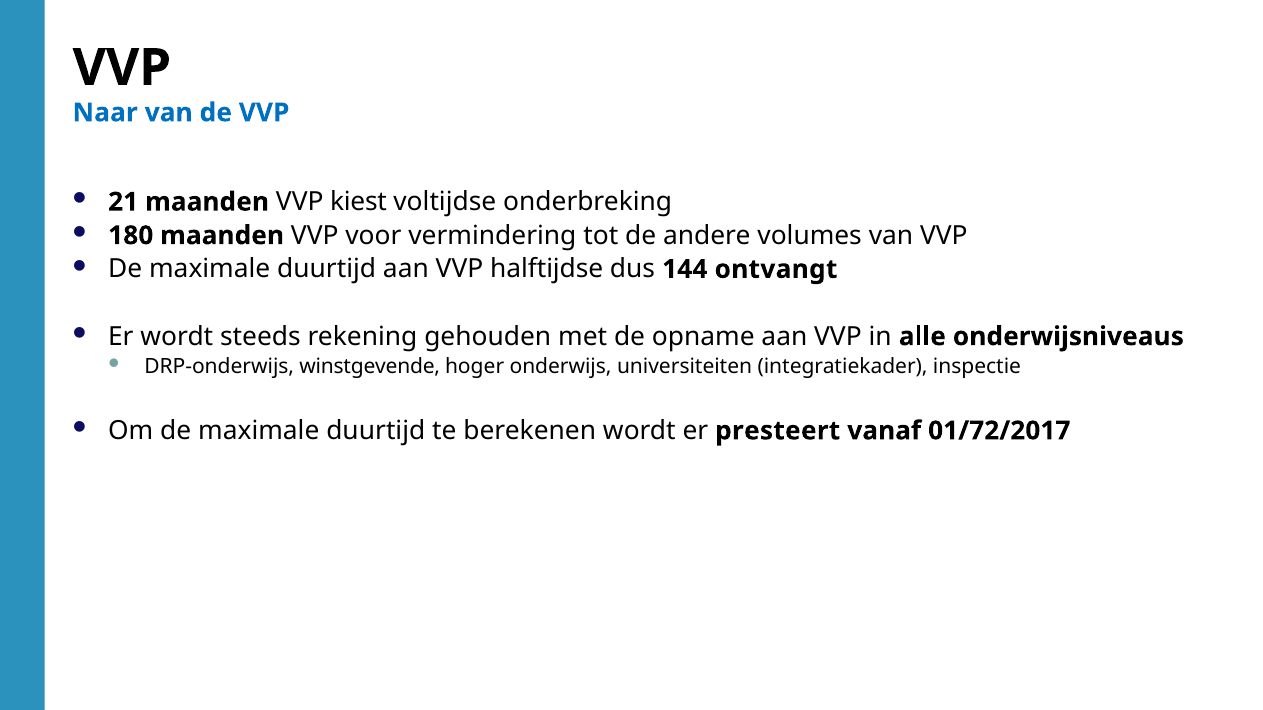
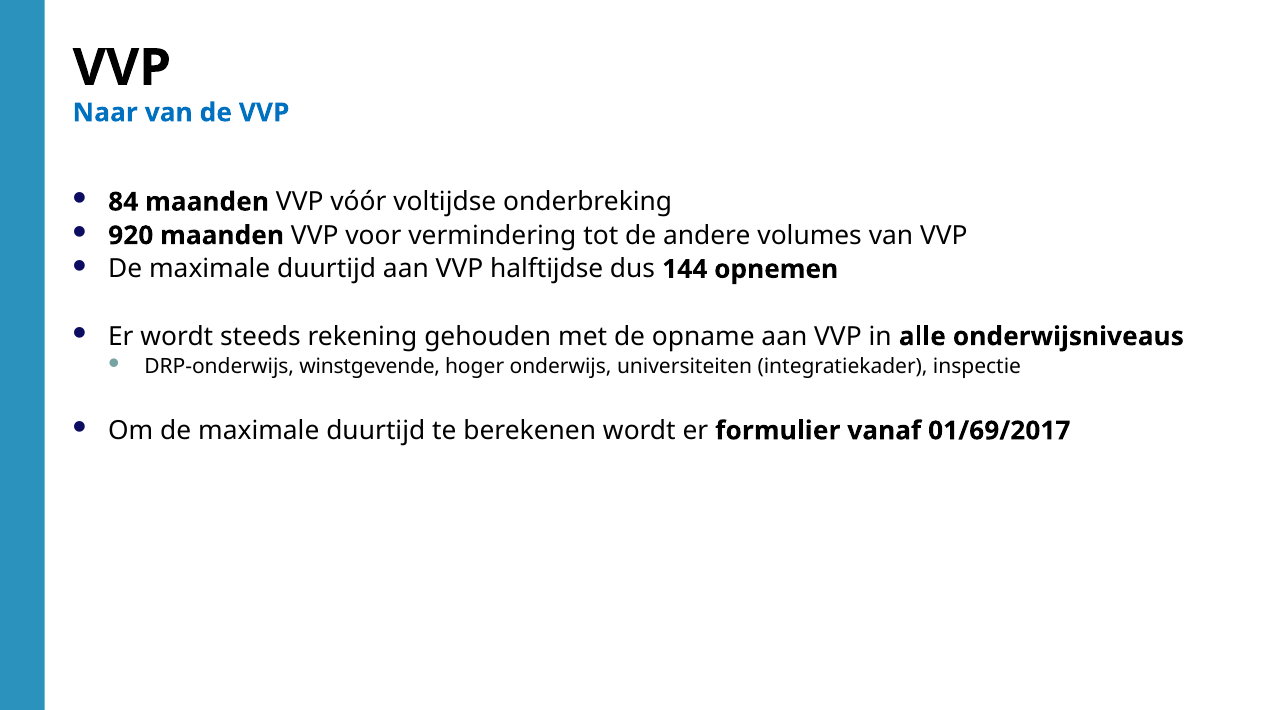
21: 21 -> 84 (123, 202)
kiest: kiest -> vóór (358, 202)
180: 180 -> 920 (131, 236)
ontvangt: ontvangt -> opnemen (776, 269)
presteert: presteert -> formulier (778, 431)
01/72/2017: 01/72/2017 -> 01/69/2017 (999, 431)
